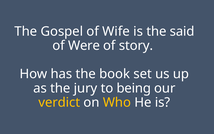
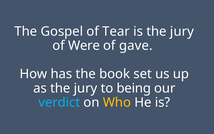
Wife: Wife -> Tear (116, 31)
is the said: said -> jury (182, 31)
story: story -> gave (136, 46)
verdict colour: yellow -> light blue (59, 102)
